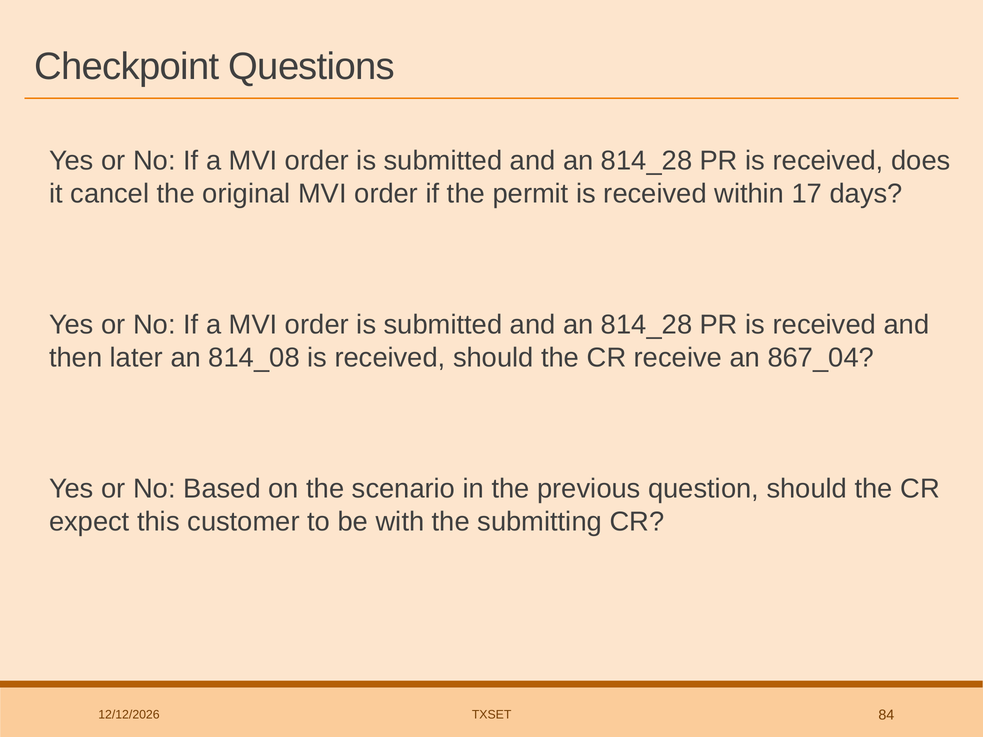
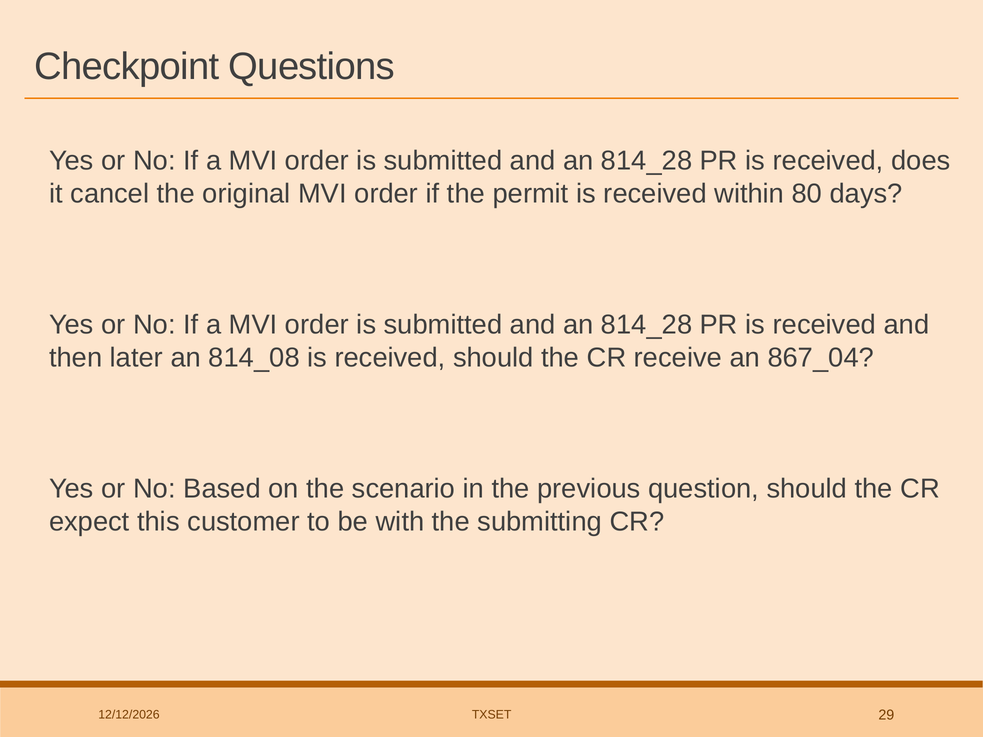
17: 17 -> 80 (807, 194)
84: 84 -> 29 (886, 715)
